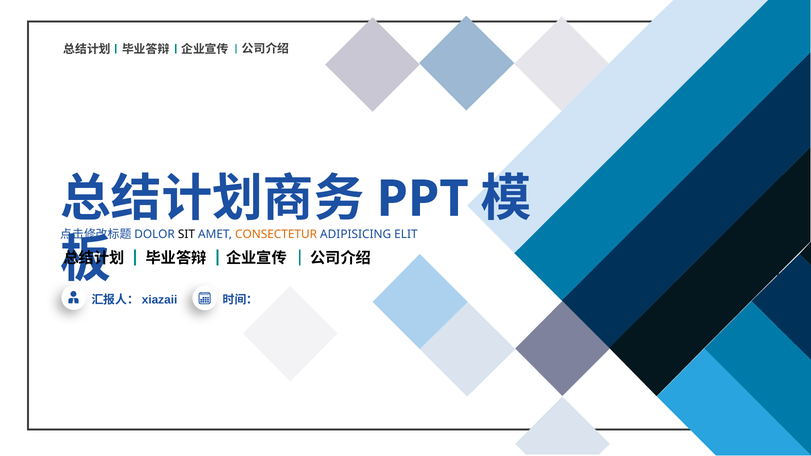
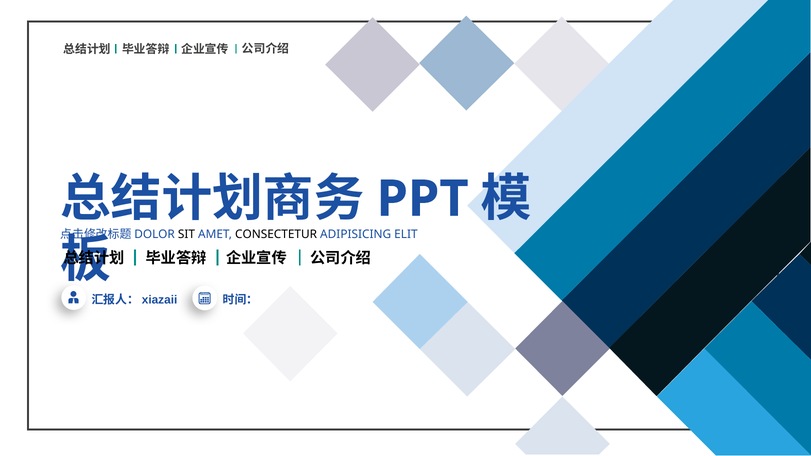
CONSECTETUR colour: orange -> black (276, 234)
